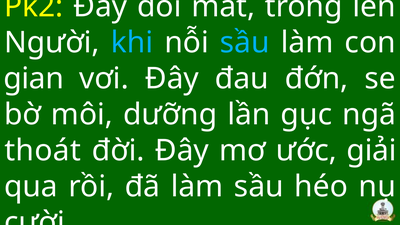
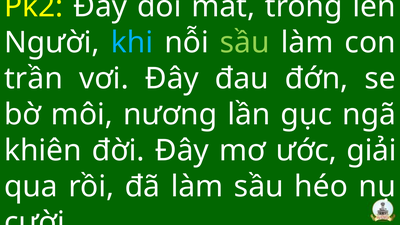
sầu colour: light blue -> light green (245, 43)
gian: gian -> trần (34, 79)
dưỡng: dưỡng -> nương (170, 115)
thoát: thoát -> khiên (43, 151)
